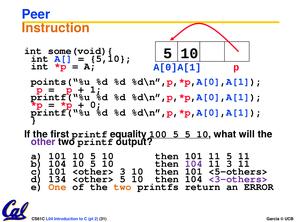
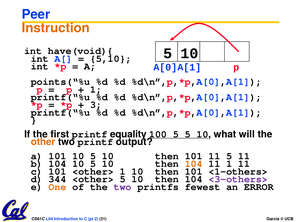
some(void){: some(void){ -> have(void){ (81, 51)
0: 0 -> 3 (96, 105)
other colour: purple -> orange (43, 142)
104 colour: purple -> orange (194, 164)
11 3: 3 -> 1 (229, 164)
<other> 3: 3 -> 1 (123, 171)
<5-others>: <5-others> -> <1-others> (238, 171)
134: 134 -> 344 (57, 179)
two colour: orange -> purple (123, 187)
return: return -> fewest (203, 187)
